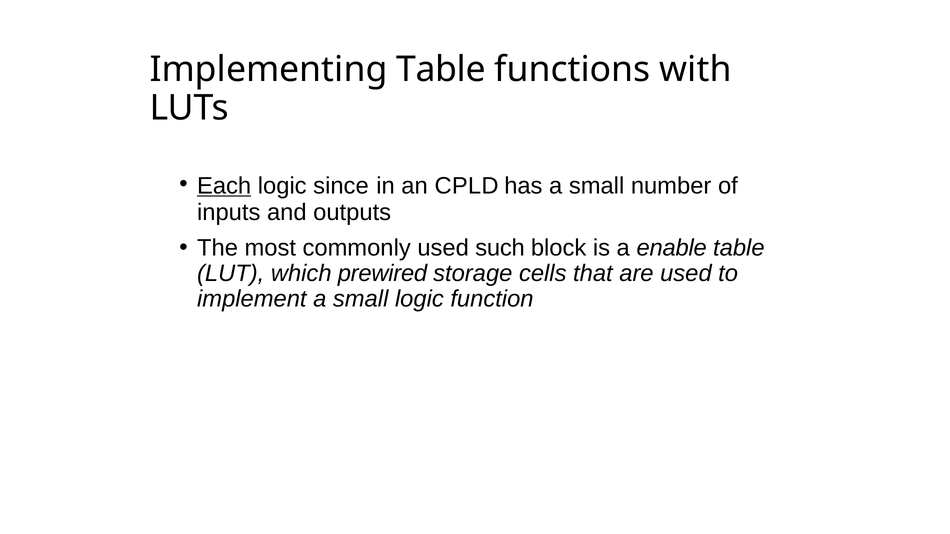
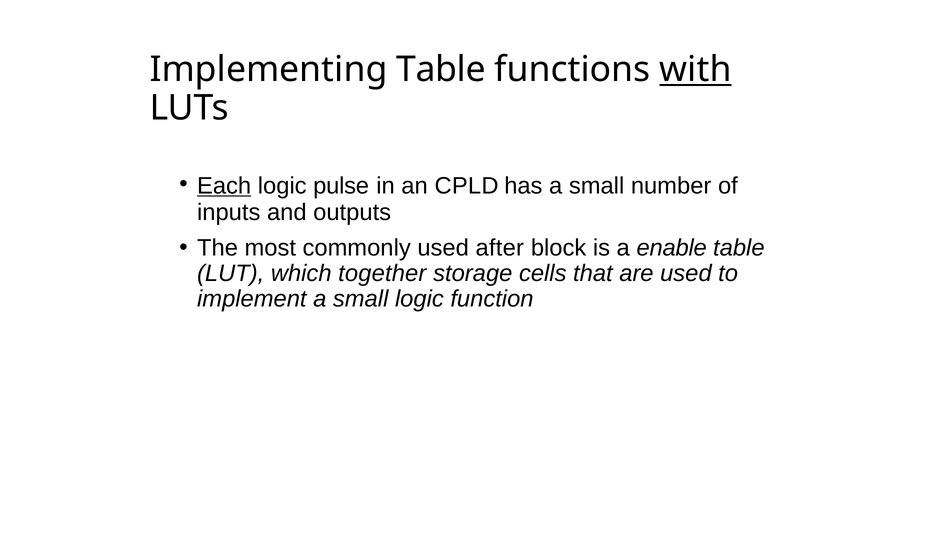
with underline: none -> present (696, 70)
since: since -> pulse (341, 186)
such: such -> after (500, 248)
prewired: prewired -> together (382, 274)
